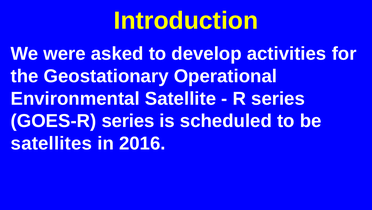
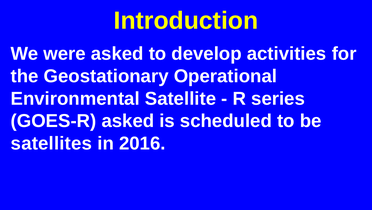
GOES-R series: series -> asked (128, 121)
